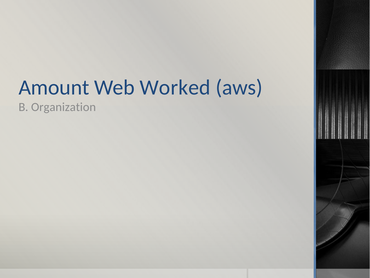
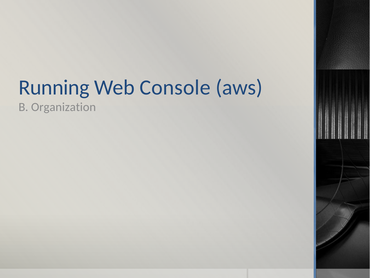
Amount: Amount -> Running (54, 87)
Worked: Worked -> Console (175, 87)
